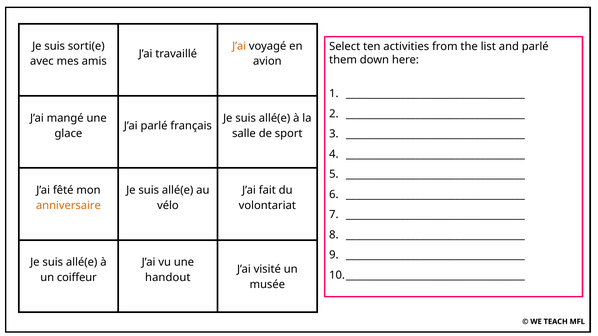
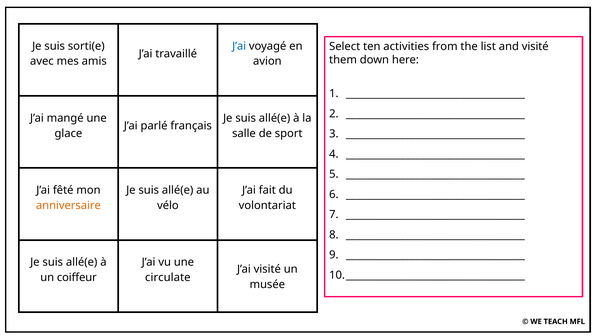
J’ai colour: orange -> blue (239, 46)
and parlé: parlé -> visité (535, 47)
handout: handout -> circulate (168, 278)
